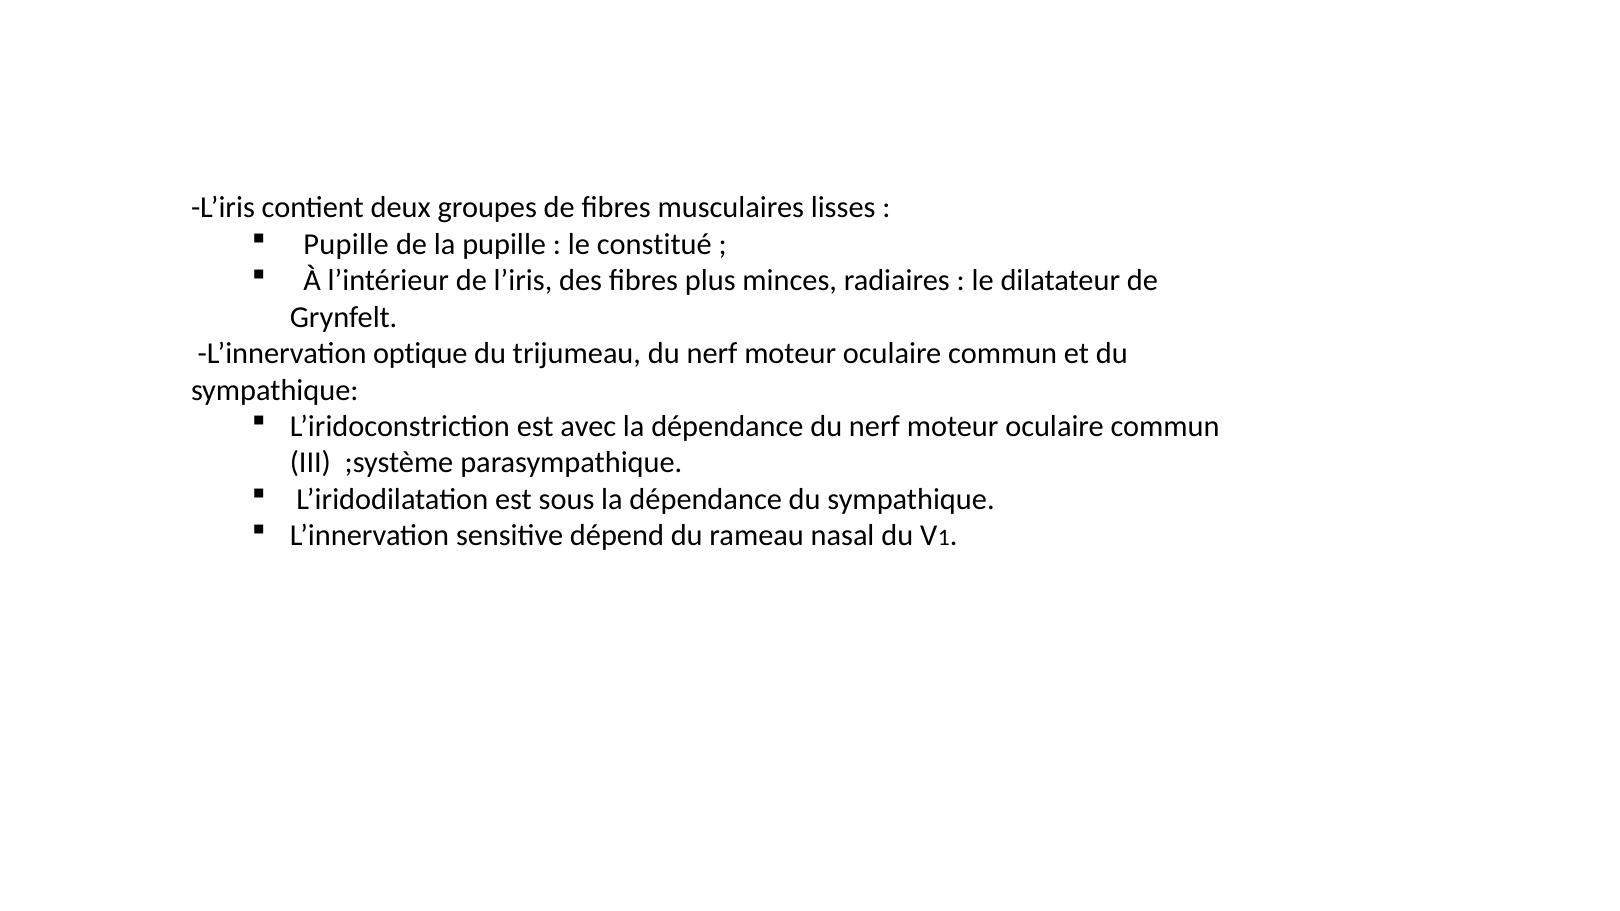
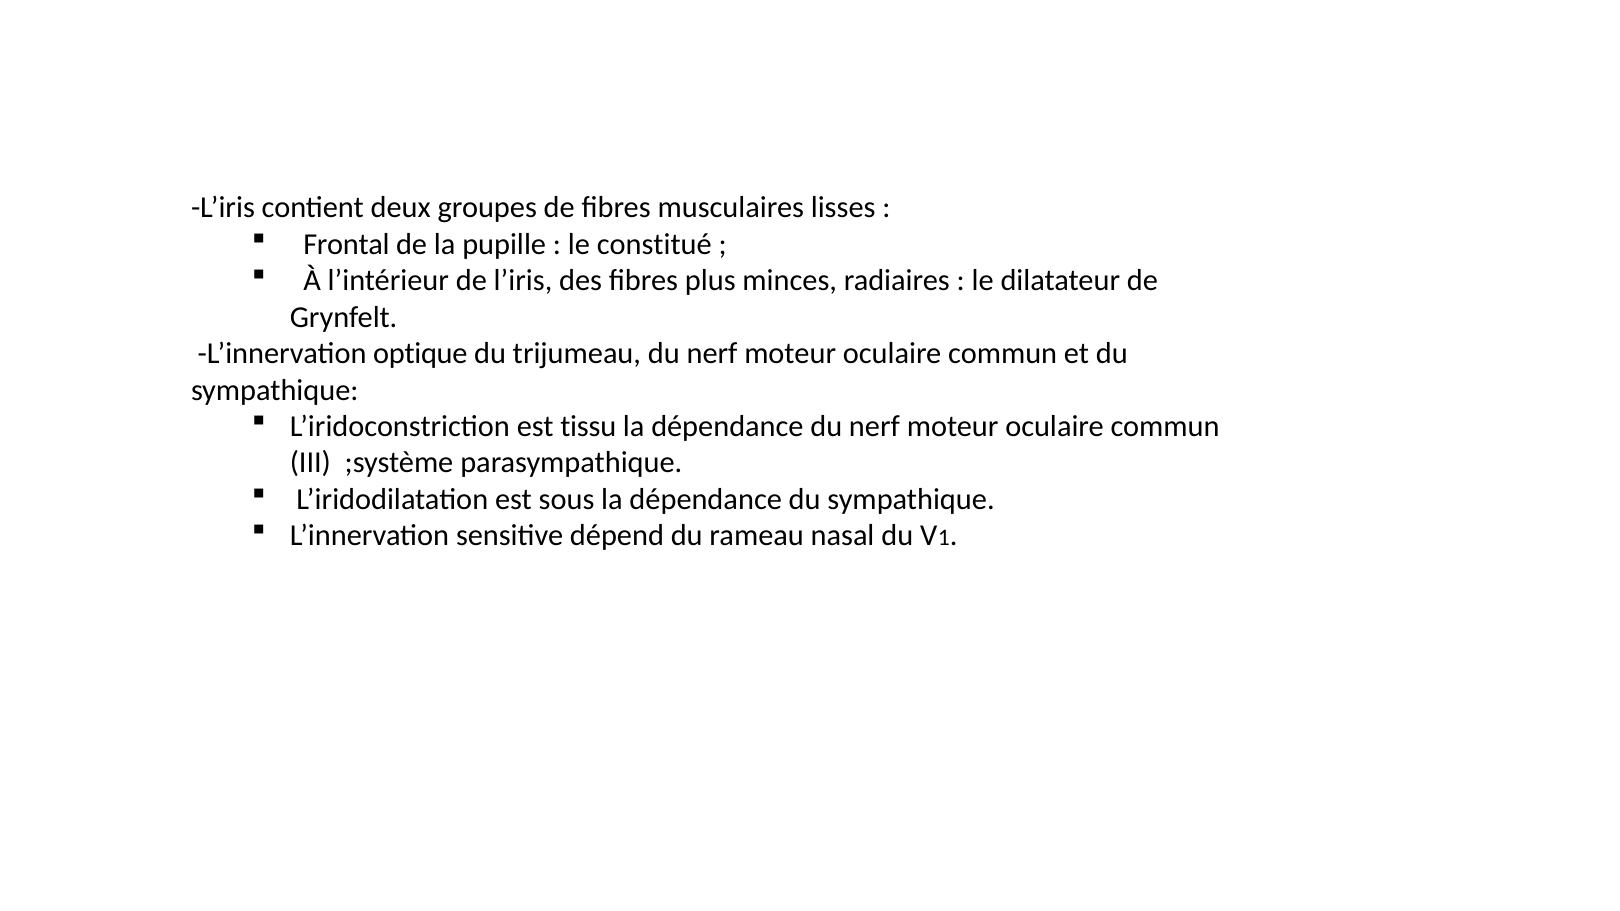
Pupille: Pupille -> Frontal (346, 244)
avec: avec -> tissu (588, 427)
